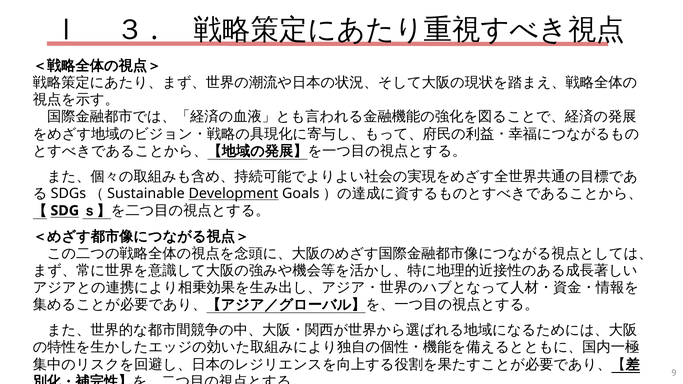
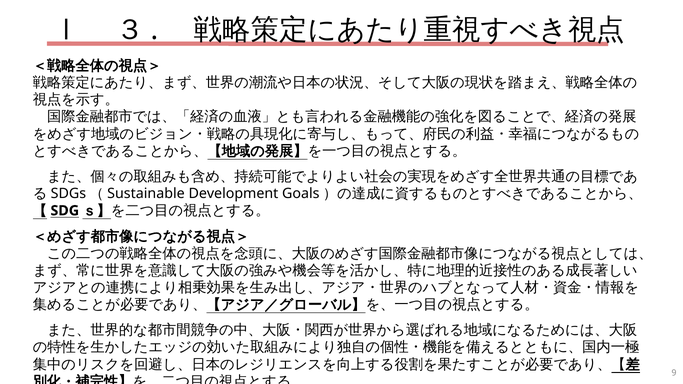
Development underline: present -> none (233, 194)
